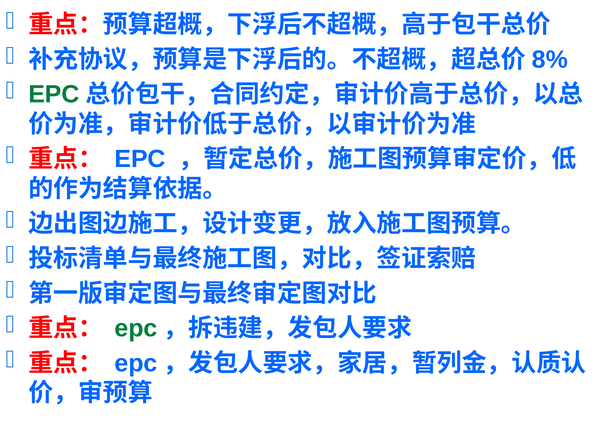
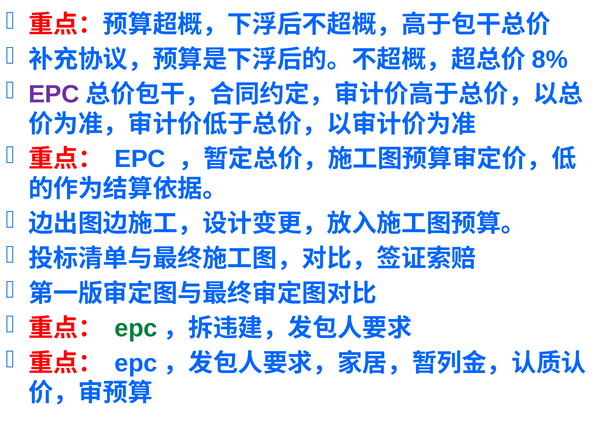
EPC colour: green -> purple (54, 94)
